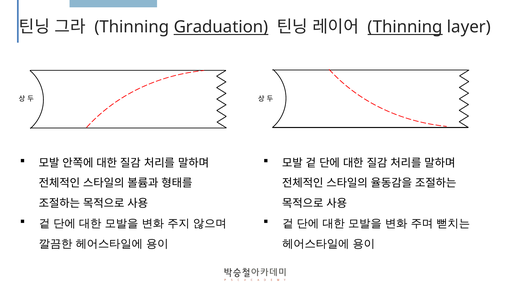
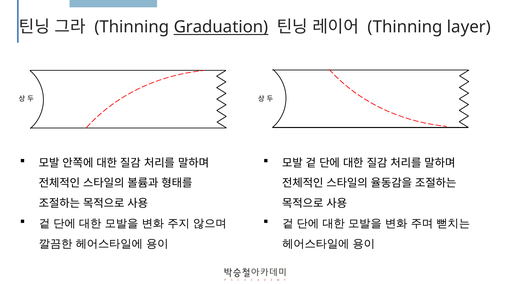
Thinning underline: present -> none (405, 27)
